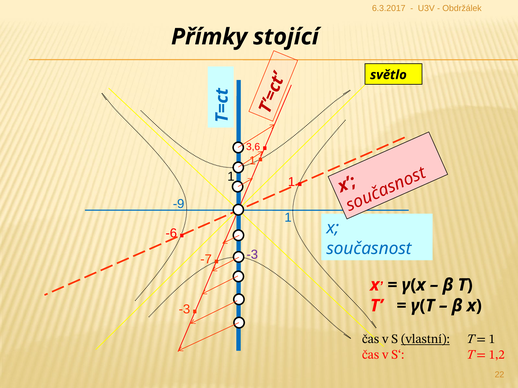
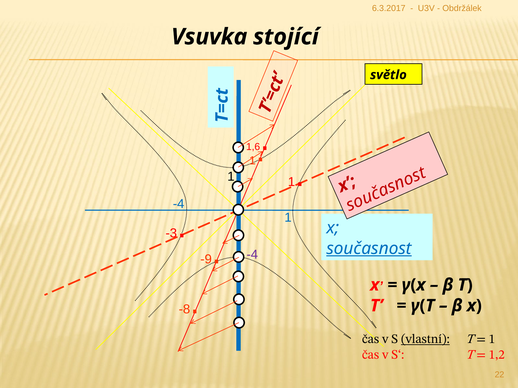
Přímky: Přímky -> Vsuvka (209, 37)
3,6: 3,6 -> 1,6 (253, 147)
-9: -9 -> -4 (179, 204)
-6: -6 -> -3 (171, 234)
současnost underline: none -> present (369, 249)
-3: -3 -> -4 (252, 255)
-7: -7 -> -9 (206, 259)
-3: -3 -> -8 (184, 310)
